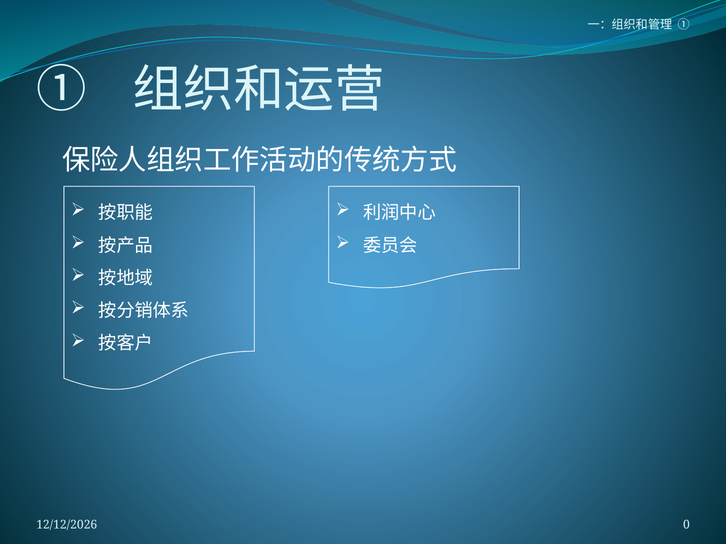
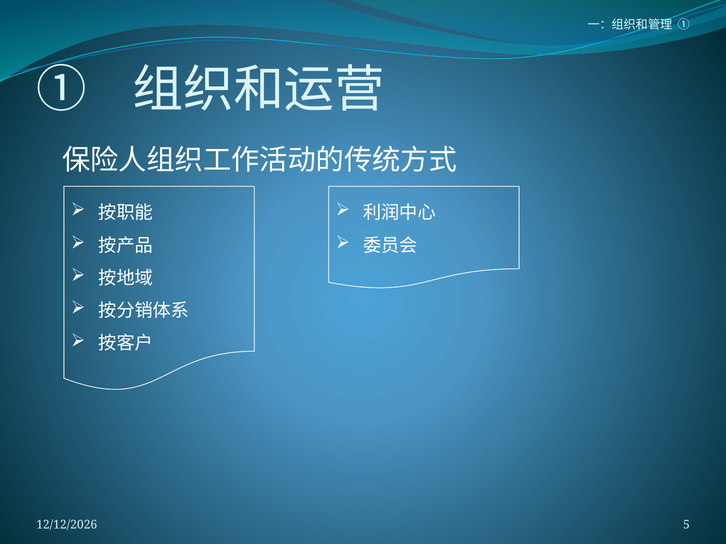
0: 0 -> 5 (686, 525)
